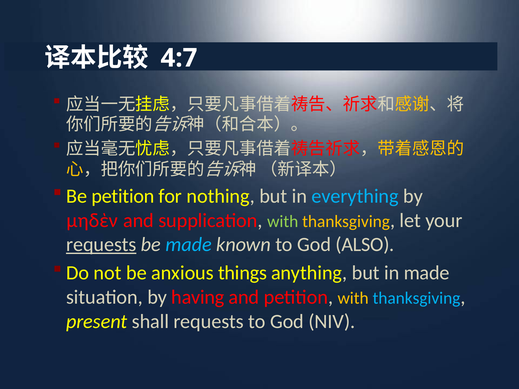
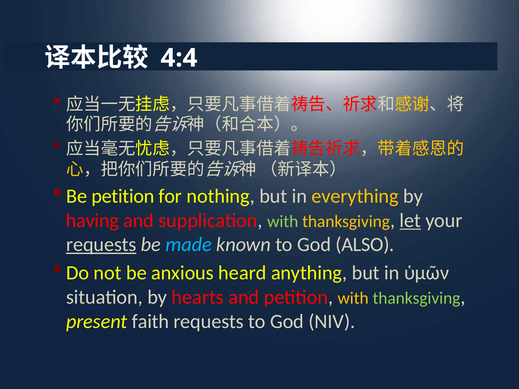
4:7: 4:7 -> 4:4 (179, 58)
everything colour: light blue -> yellow (355, 196)
μηδὲν: μηδὲν -> having (92, 221)
let underline: none -> present (410, 221)
things: things -> heard (242, 273)
in made: made -> ὑμῶν (427, 273)
having: having -> hearts (198, 297)
thanksgiving colour: light blue -> light green (416, 298)
shall: shall -> faith (150, 322)
